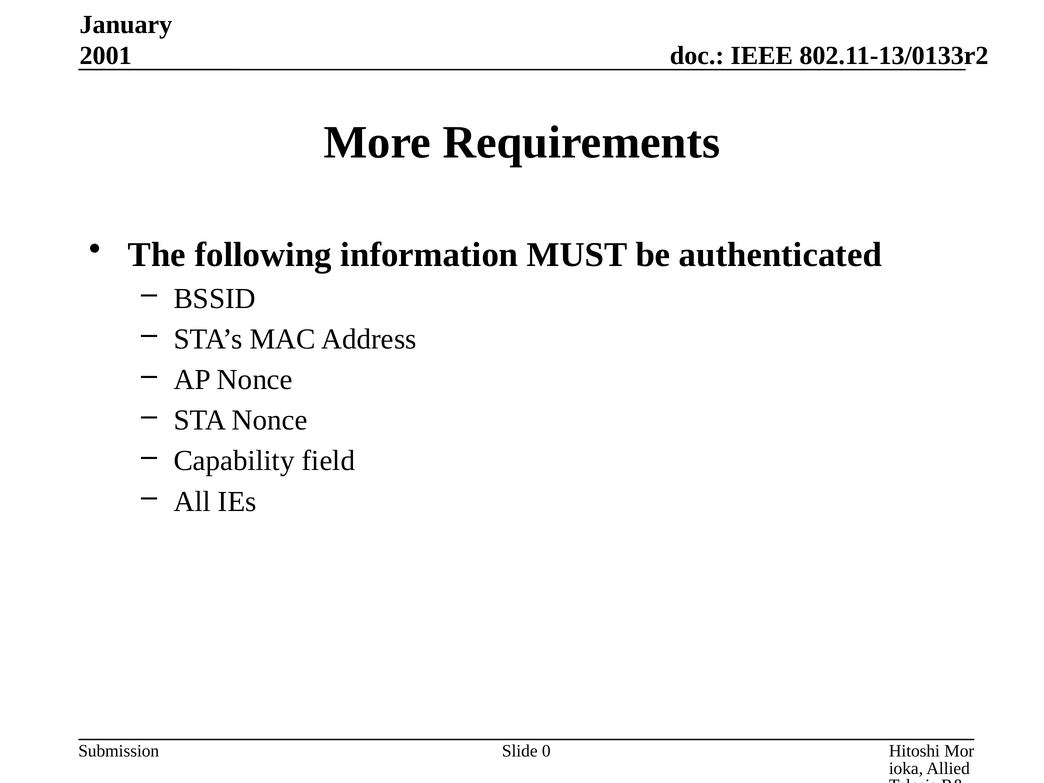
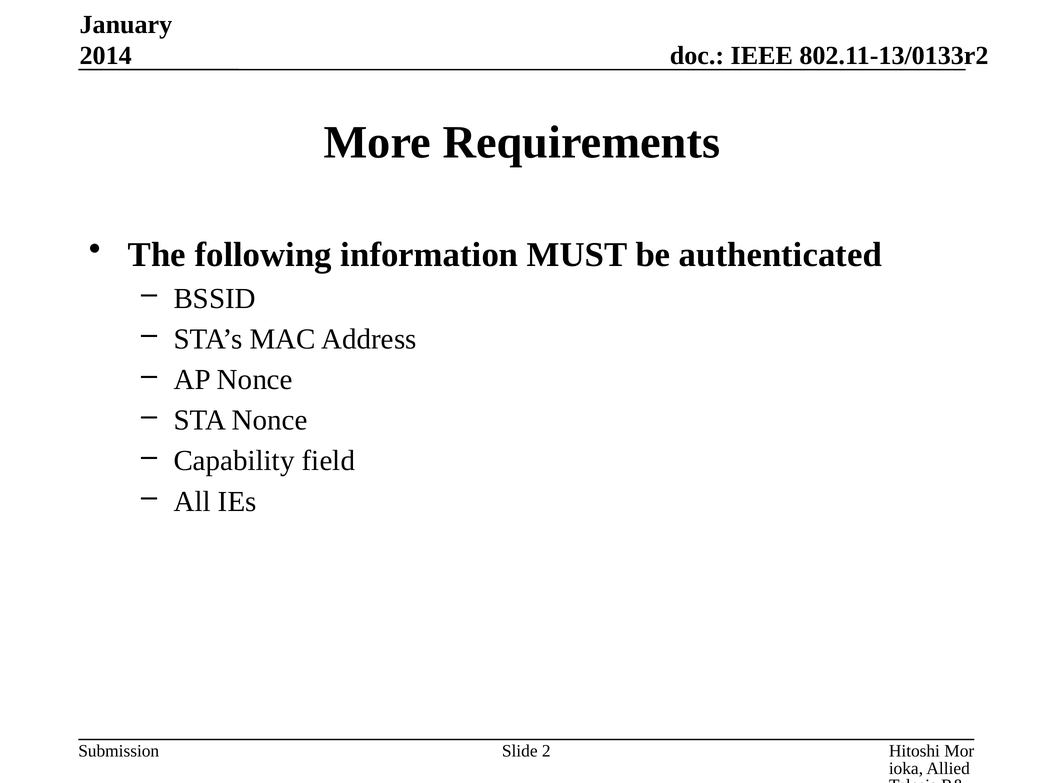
2001: 2001 -> 2014 (106, 56)
0: 0 -> 2 (546, 751)
